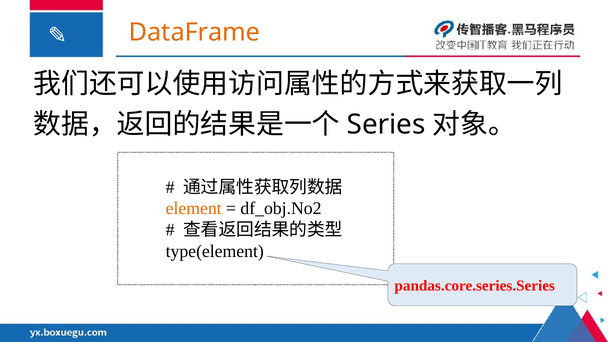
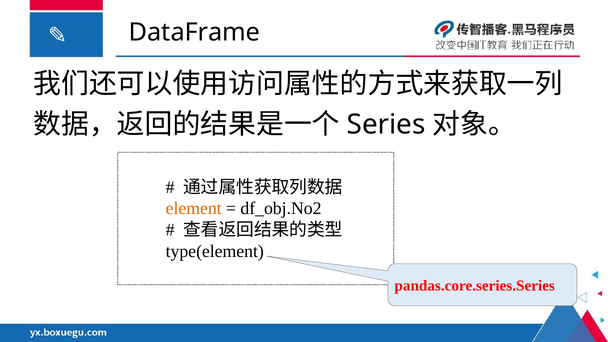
DataFrame colour: orange -> black (195, 32)
